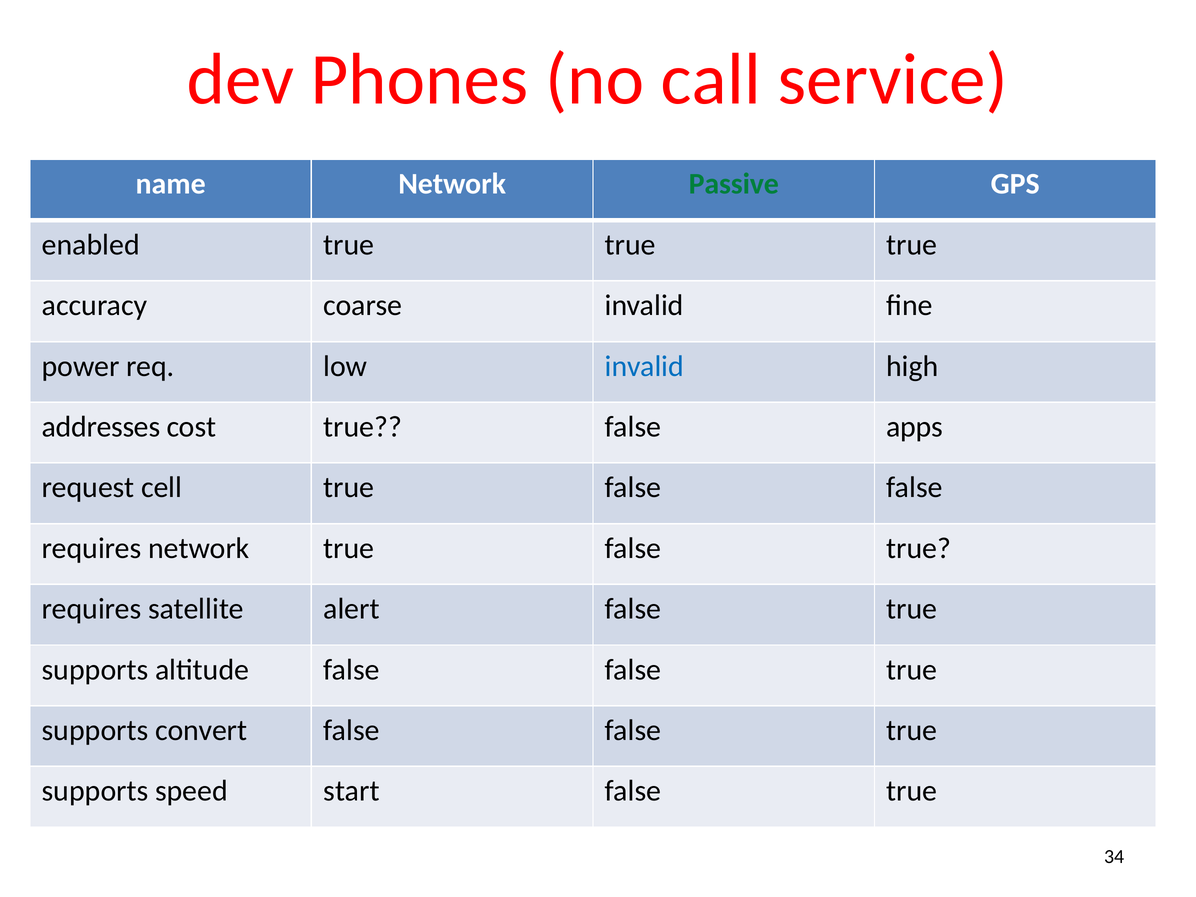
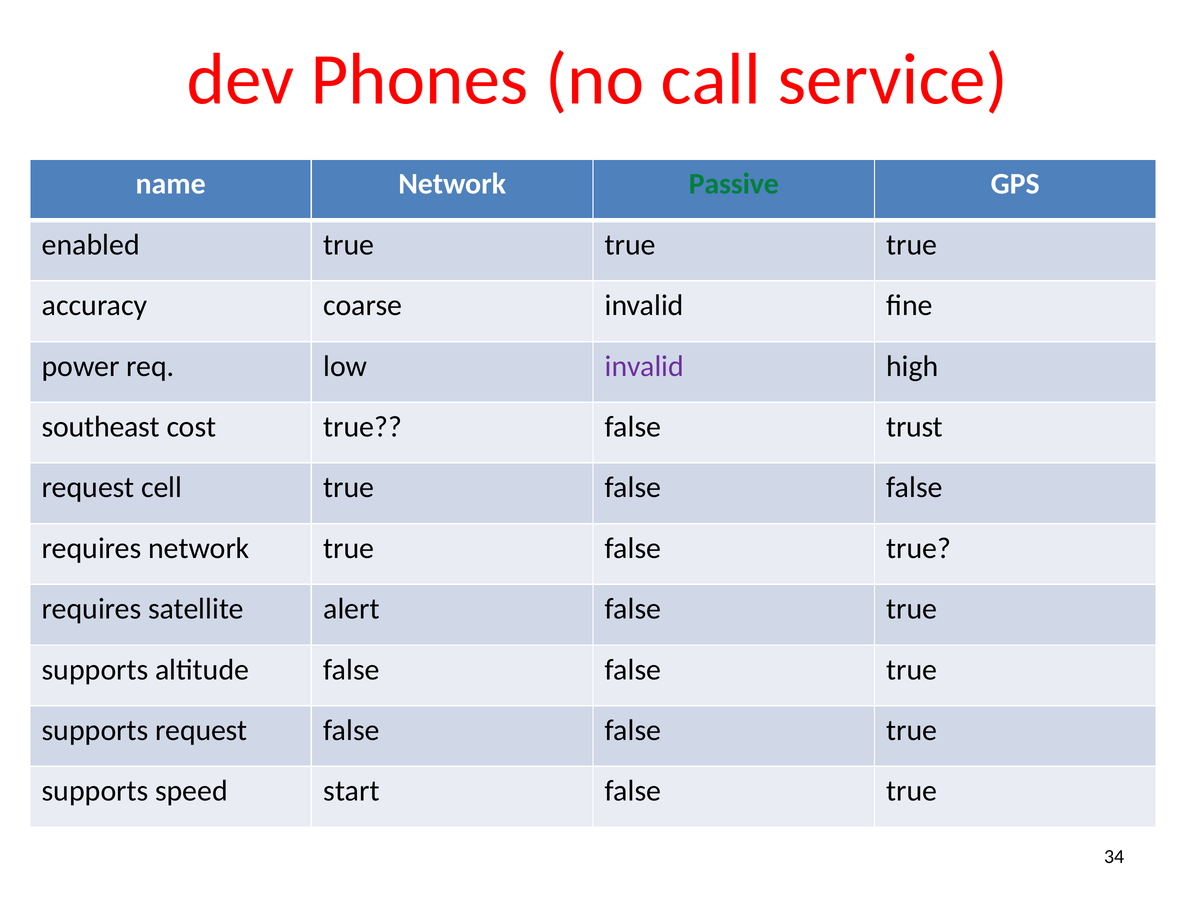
invalid colour: blue -> purple (644, 366)
addresses: addresses -> southeast (101, 427)
apps: apps -> trust (915, 427)
supports convert: convert -> request (201, 730)
